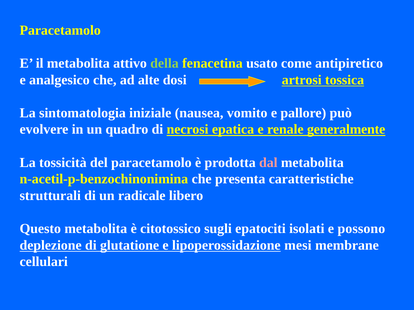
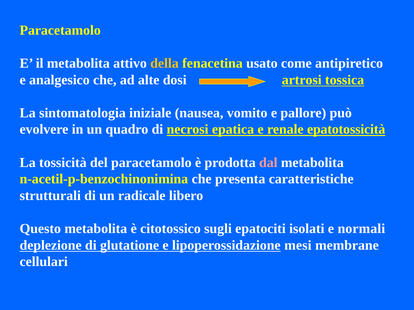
della colour: light green -> yellow (165, 63)
generalmente: generalmente -> epatotossicità (346, 130)
possono: possono -> normali (361, 229)
